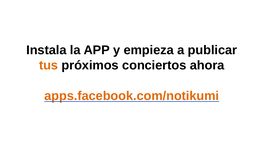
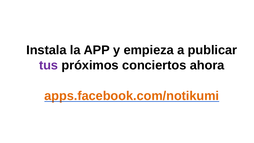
tus colour: orange -> purple (49, 65)
